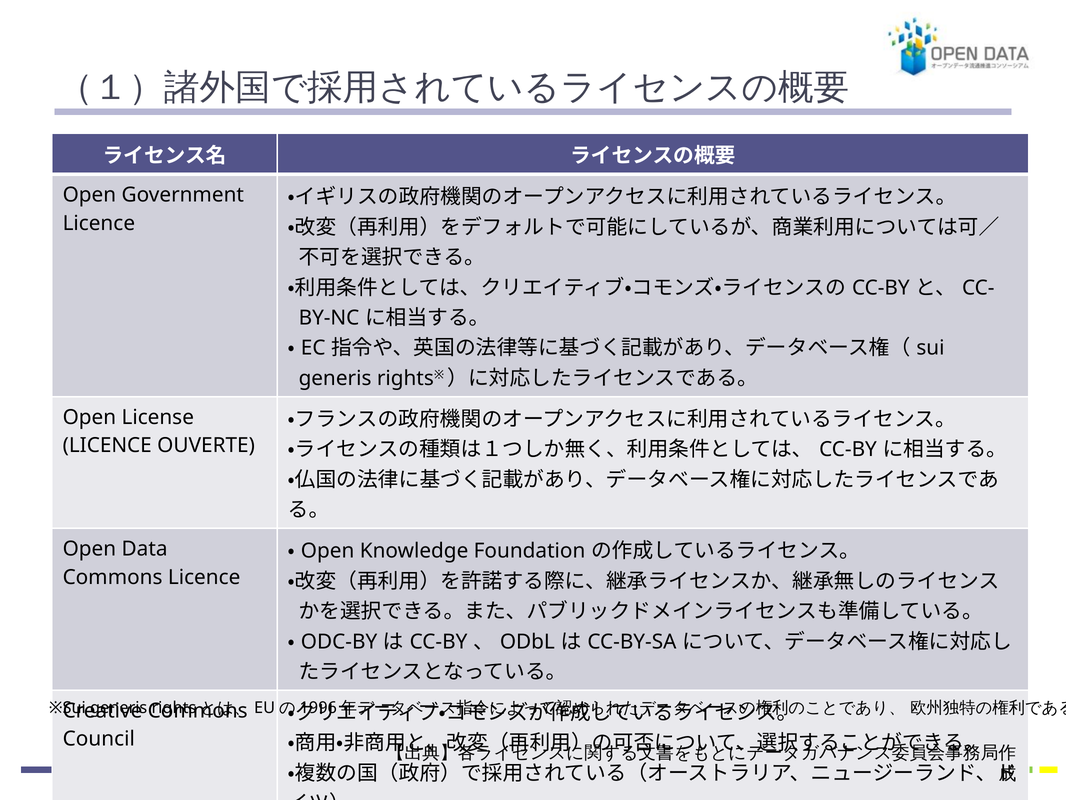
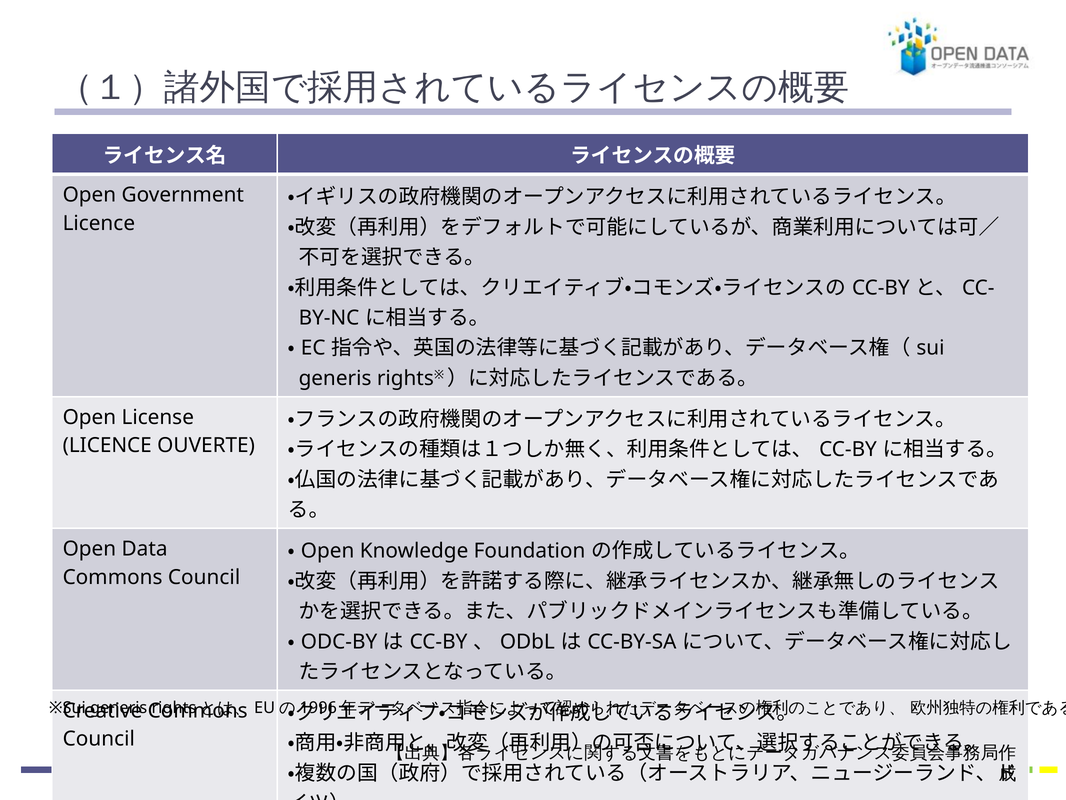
Licence: Licence -> Council (204, 577)
